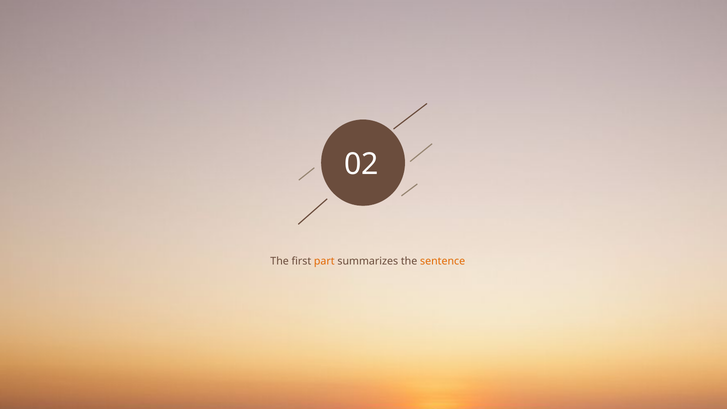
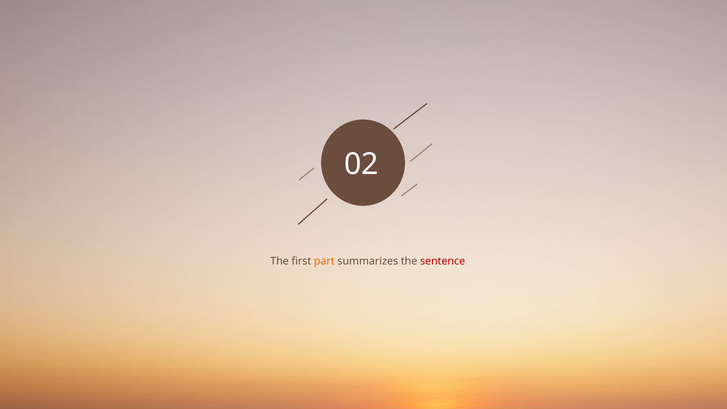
sentence colour: orange -> red (443, 261)
